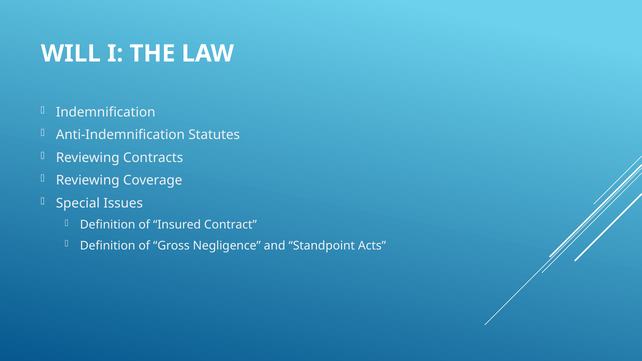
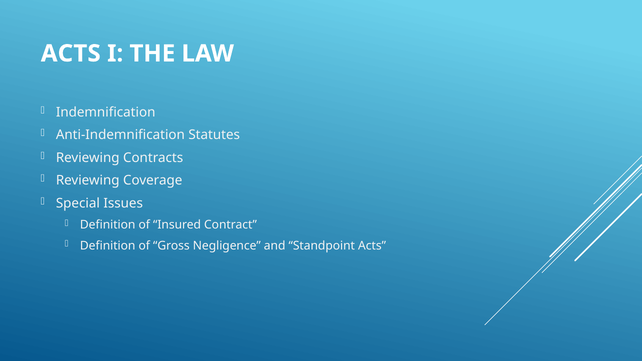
WILL: WILL -> ACTS (71, 54)
